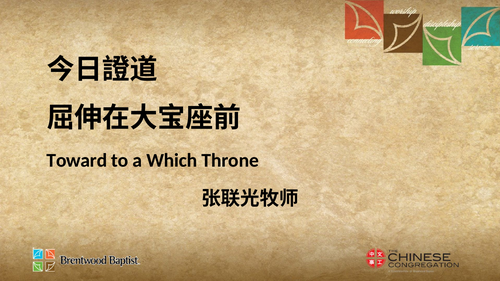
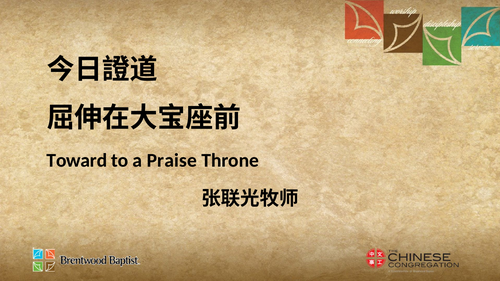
Which: Which -> Praise (172, 161)
